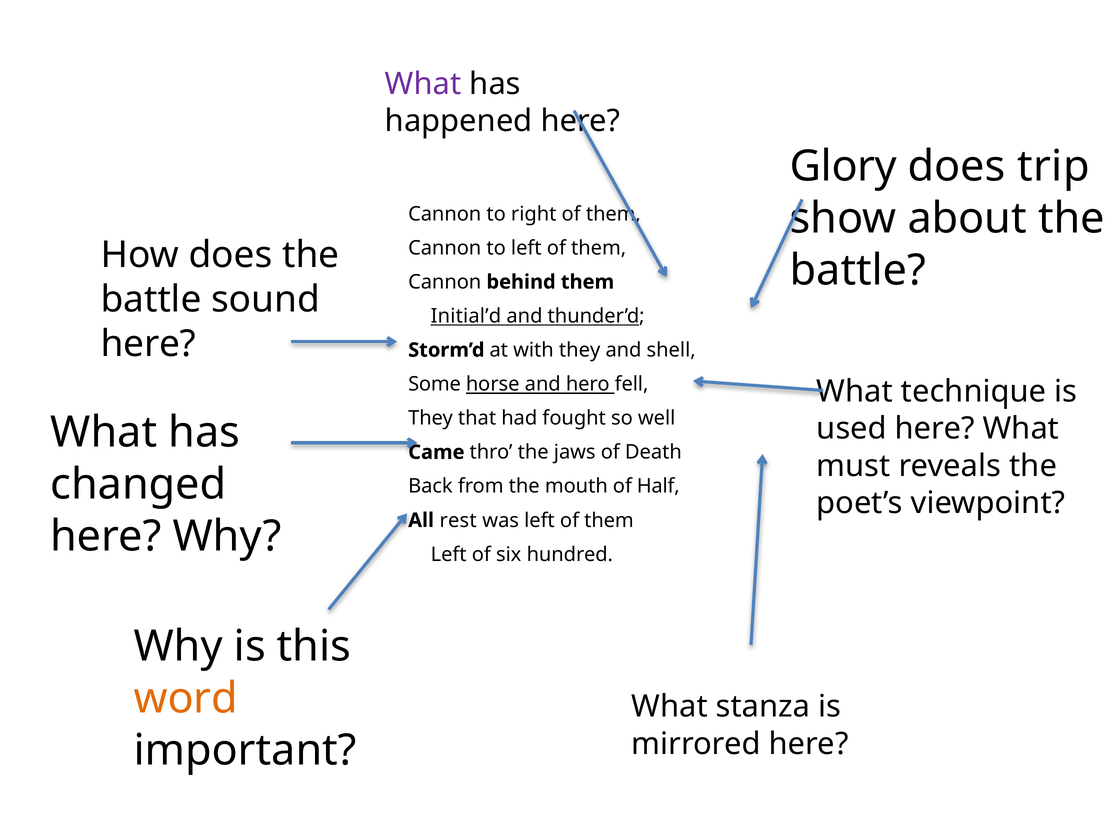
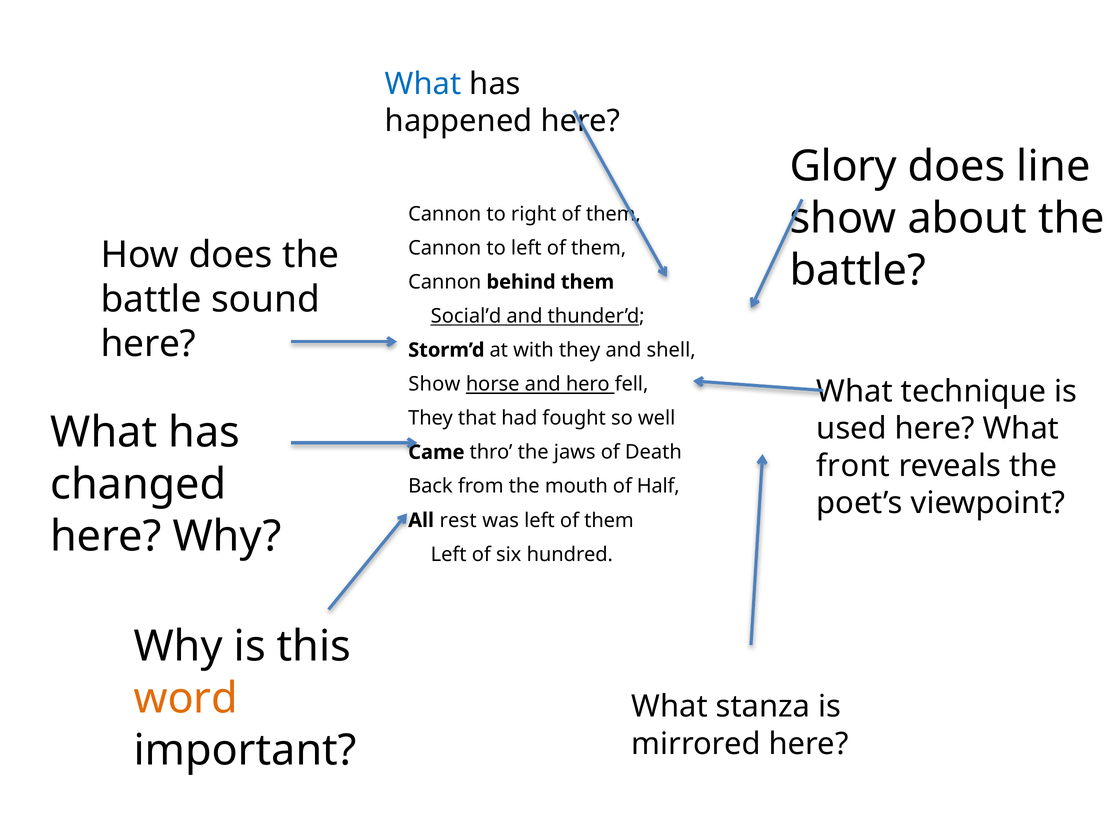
What colour: purple -> blue (423, 84)
trip: trip -> line (1054, 166)
Initial’d: Initial’d -> Social’d (466, 316)
Some: Some -> Show (434, 384)
must: must -> front (853, 466)
